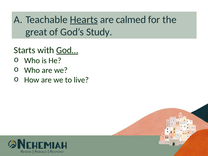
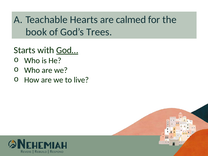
Hearts underline: present -> none (84, 20)
great: great -> book (36, 32)
Study: Study -> Trees (99, 32)
